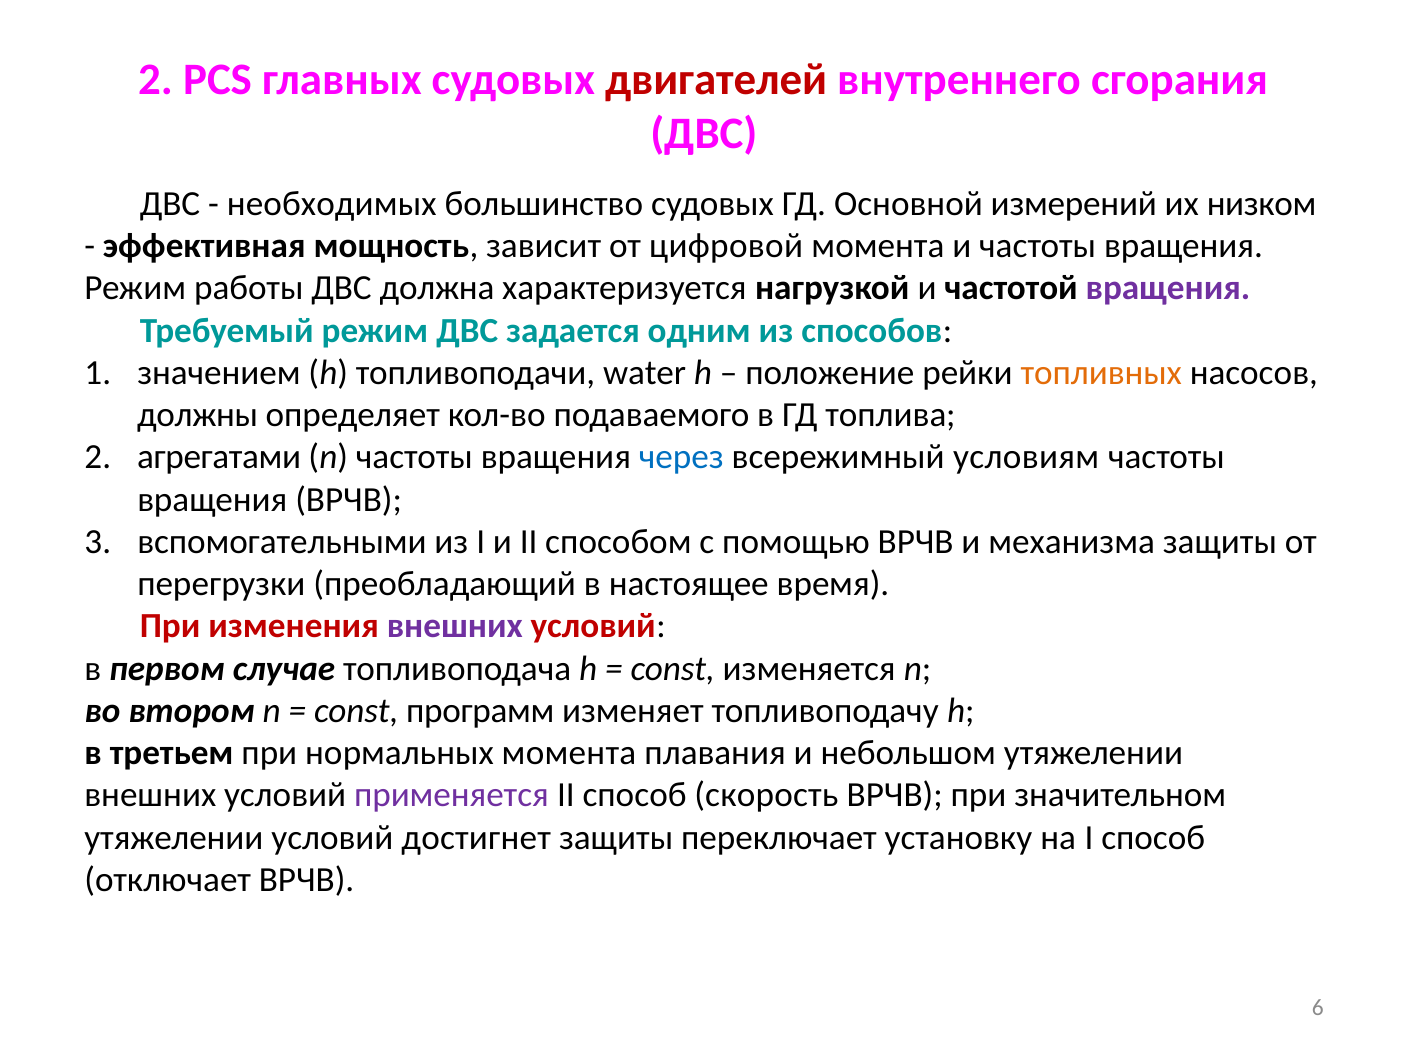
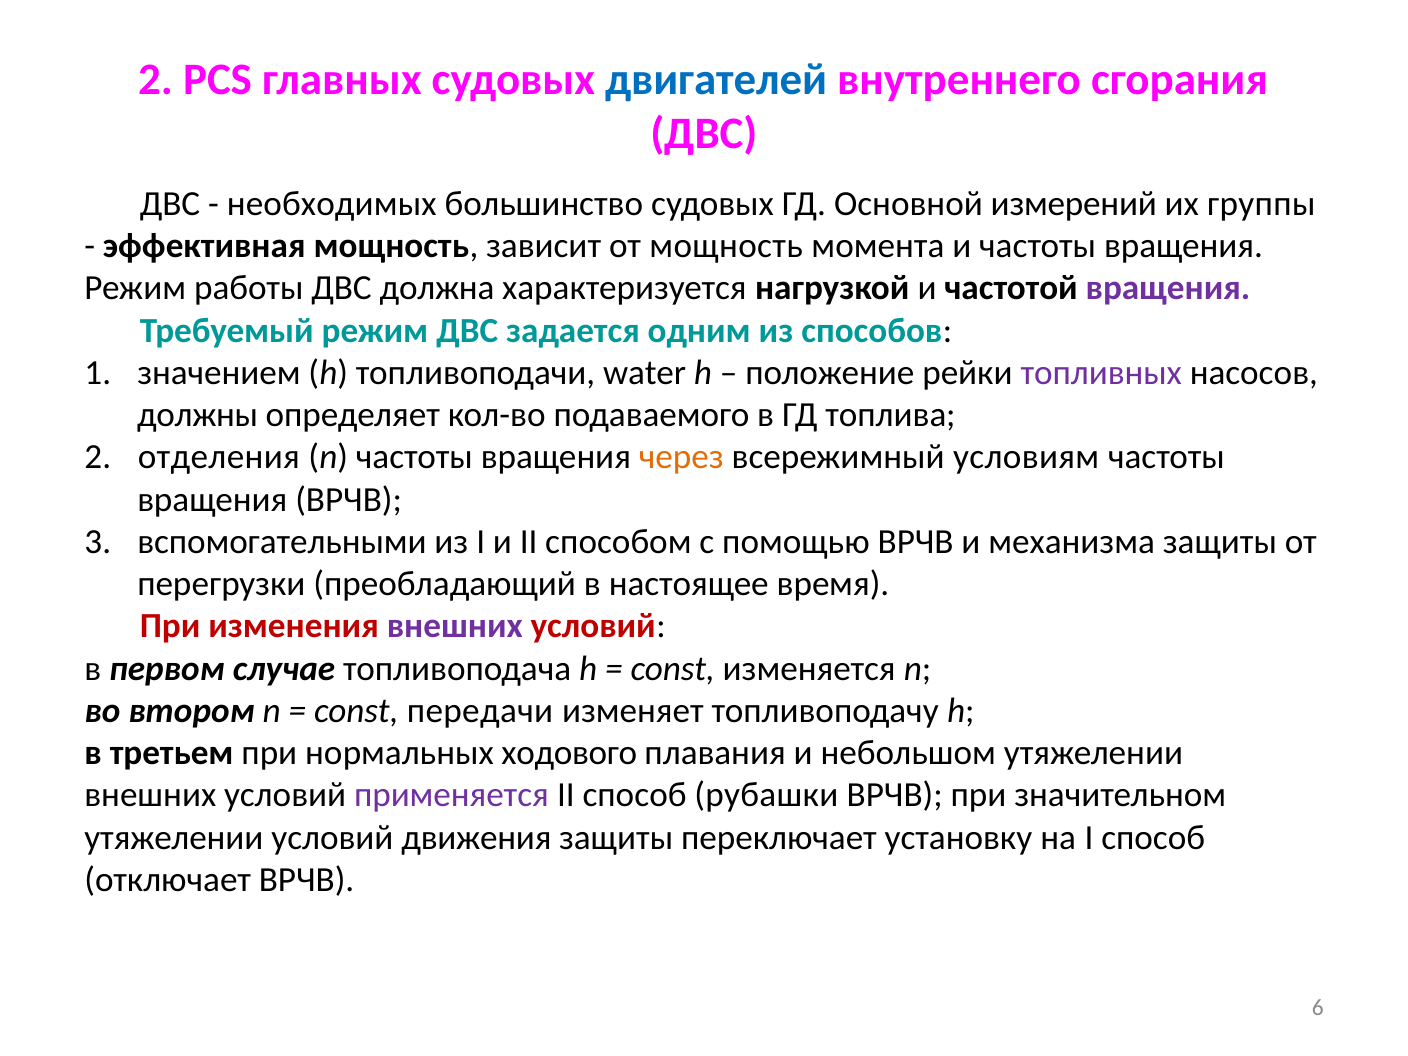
двигателей colour: red -> blue (716, 79)
низком: низком -> группы (1261, 204)
от цифровой: цифровой -> мощность (726, 246)
топливных colour: orange -> purple (1101, 373)
агрегатами: агрегатами -> отделения (219, 457)
через colour: blue -> orange (681, 457)
программ: программ -> передачи (480, 711)
нормальных момента: момента -> ходового (569, 753)
скорость: скорость -> рубашки (766, 795)
достигнет: достигнет -> движения (476, 837)
